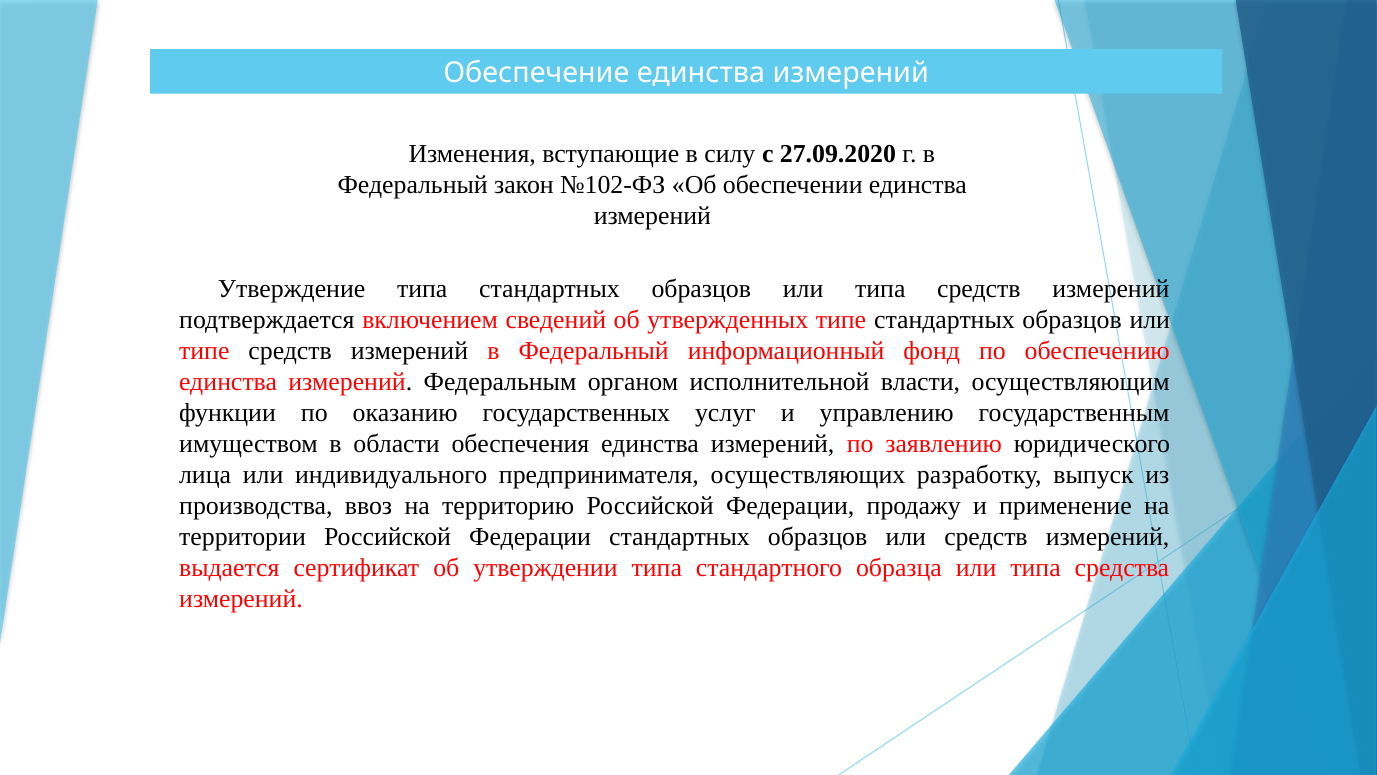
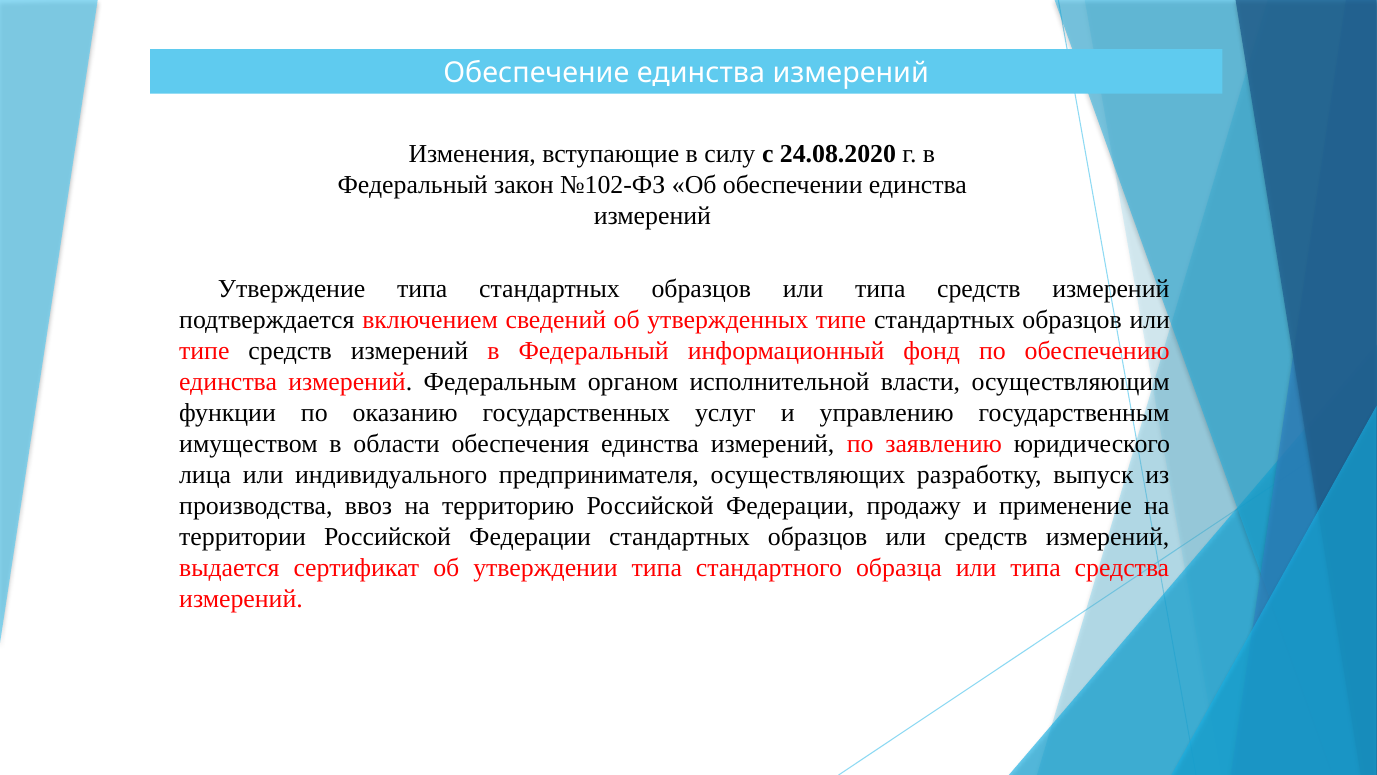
27.09.2020: 27.09.2020 -> 24.08.2020 (838, 154)
